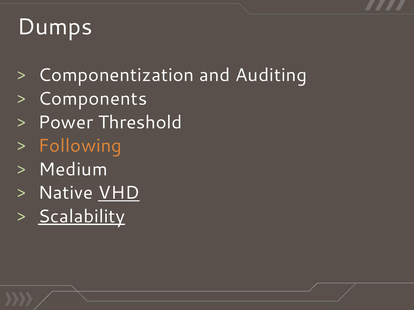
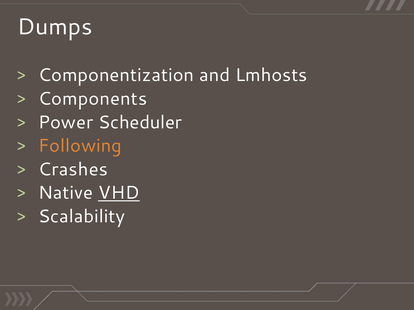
Auditing: Auditing -> Lmhosts (271, 75)
Threshold: Threshold -> Scheduler (140, 123)
Medium: Medium -> Crashes (73, 170)
Scalability underline: present -> none (82, 217)
